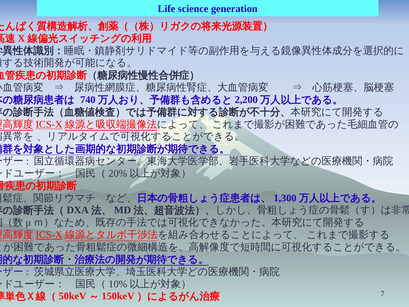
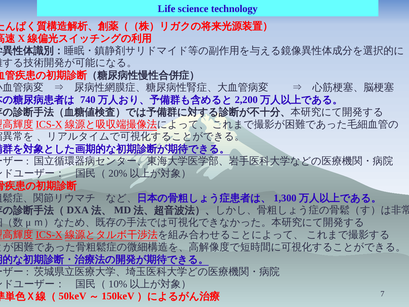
generation: generation -> technology (234, 9)
